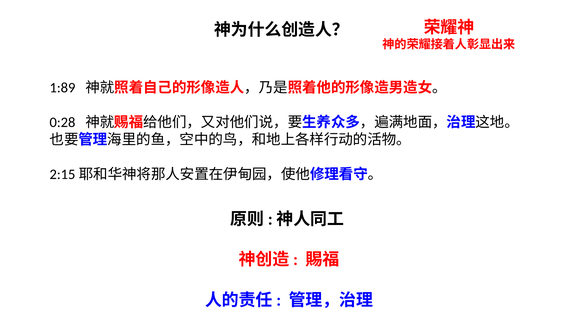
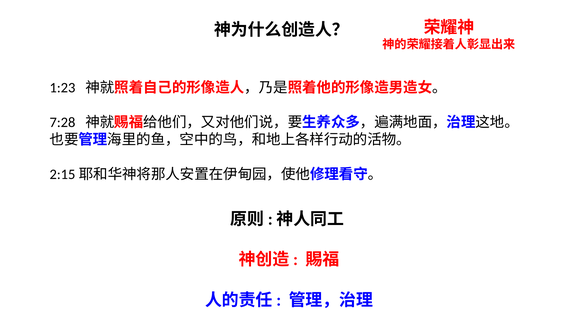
1:89: 1:89 -> 1:23 (62, 88)
0:28: 0:28 -> 7:28 (62, 122)
